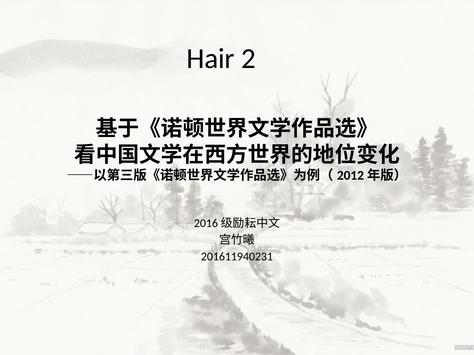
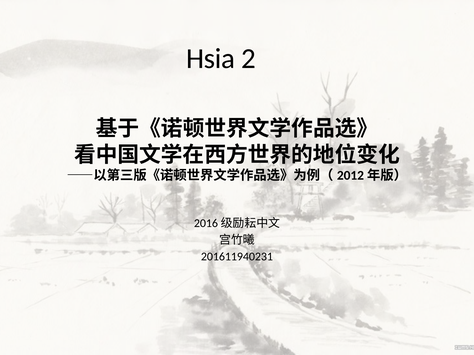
Hair: Hair -> Hsia (211, 59)
